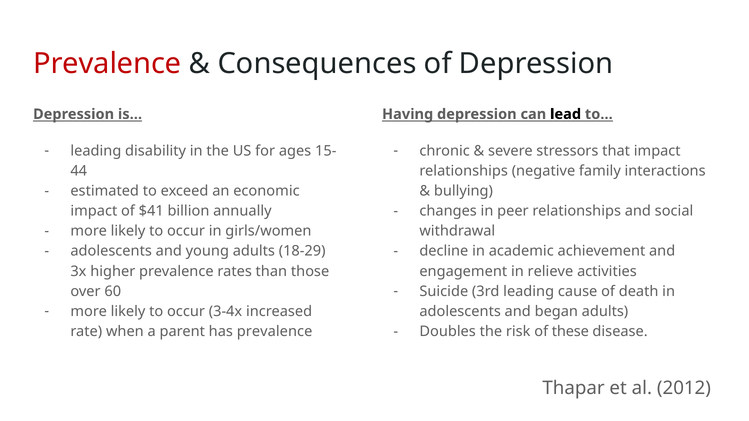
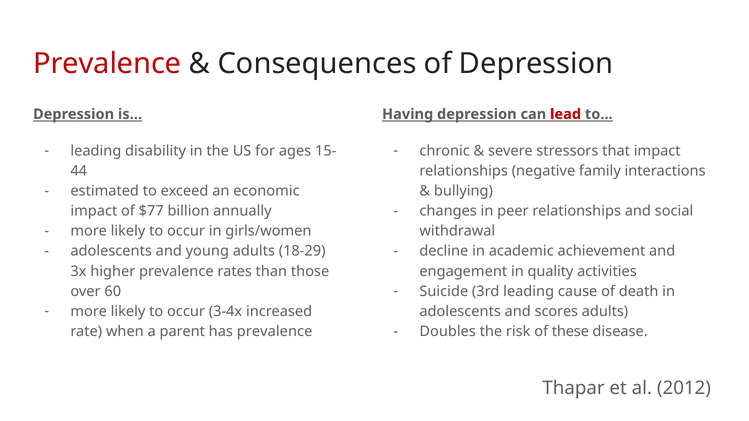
lead colour: black -> red (566, 114)
$41: $41 -> $77 (151, 211)
relieve: relieve -> quality (550, 271)
began: began -> scores (556, 312)
